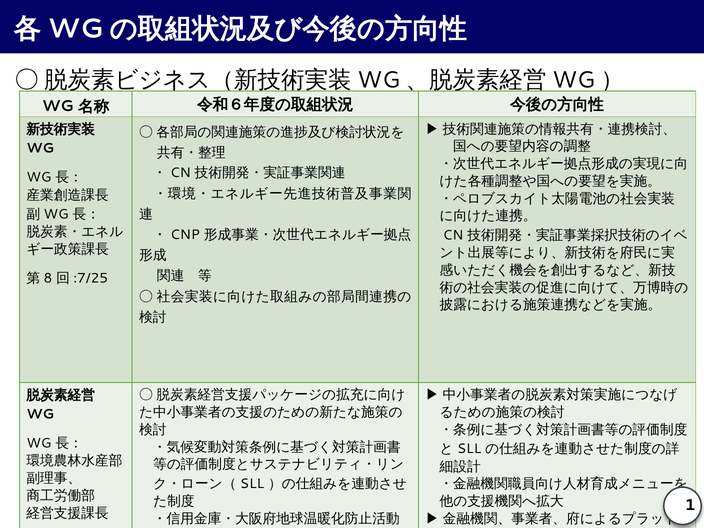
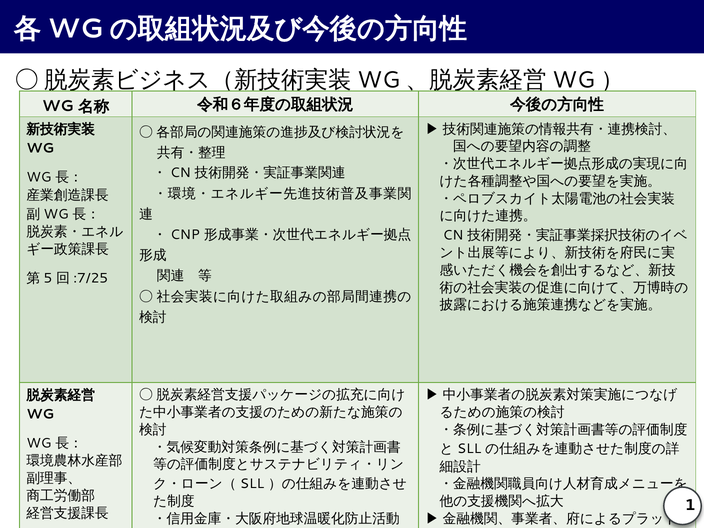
8: 8 -> 5 (48, 278)
